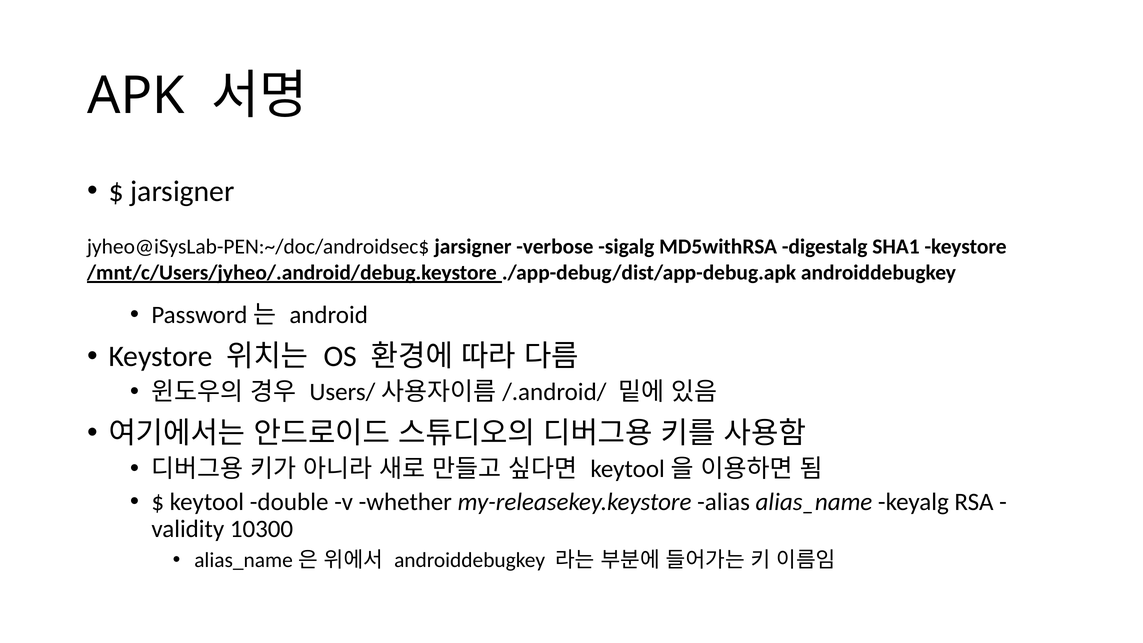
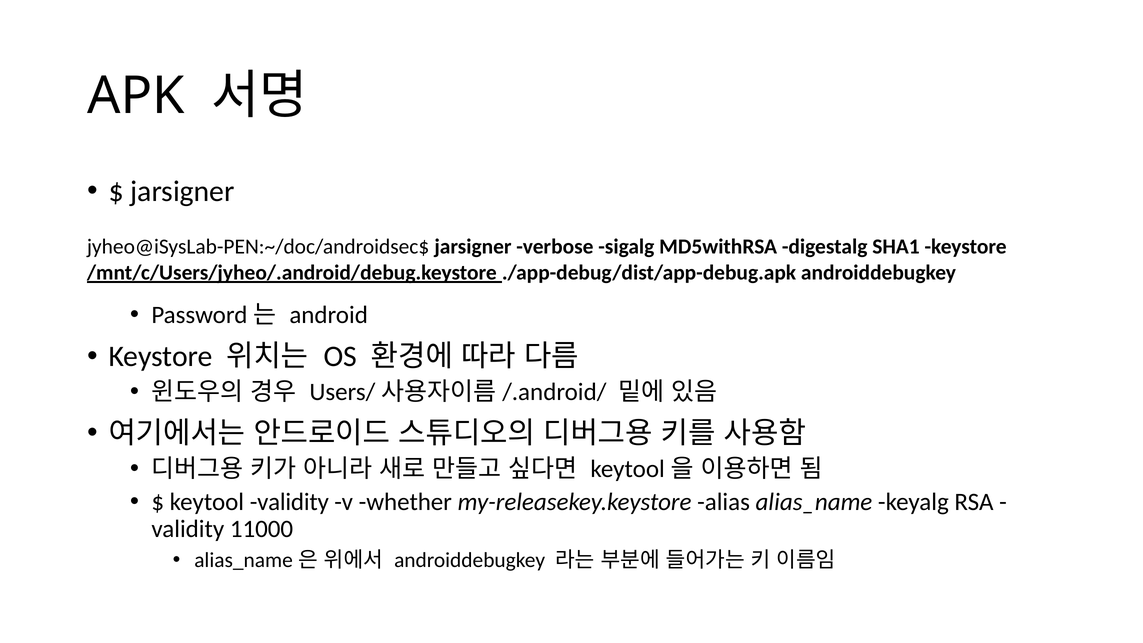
keytool double: double -> validity (289, 502)
10300: 10300 -> 11000 (262, 529)
